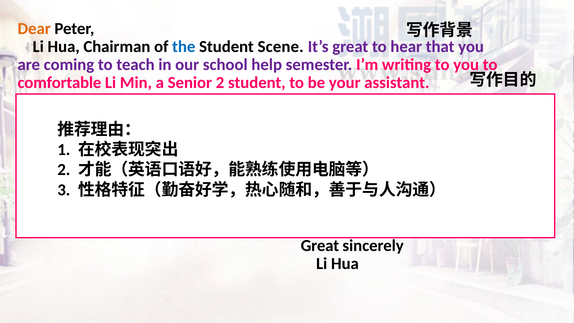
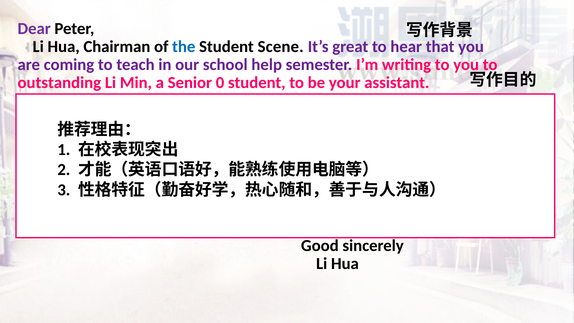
Dear colour: orange -> purple (34, 28)
comfortable: comfortable -> outstanding (59, 83)
Senior 2: 2 -> 0 (220, 83)
Great: Great -> Good (320, 246)
